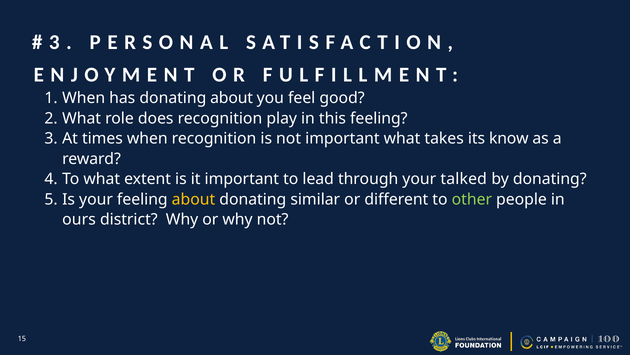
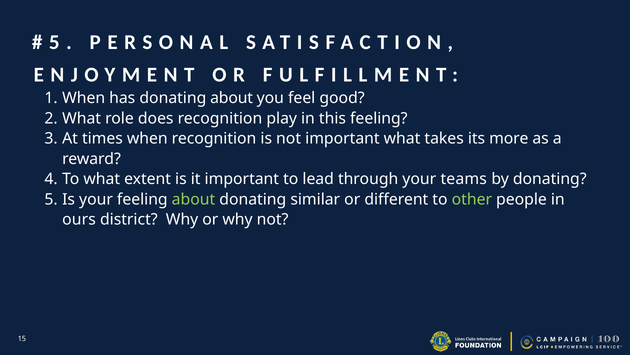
3: 3 -> 5 (54, 42)
know: know -> more (509, 138)
talked: talked -> teams (464, 179)
about colour: yellow -> light green (193, 199)
